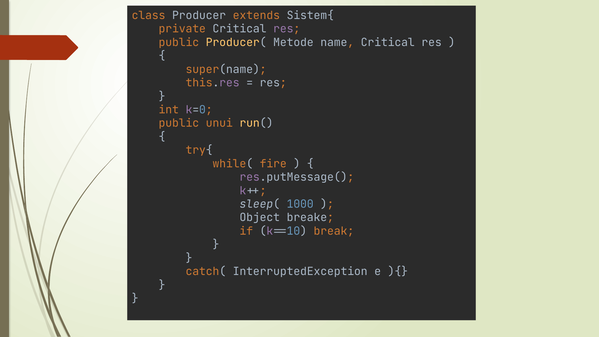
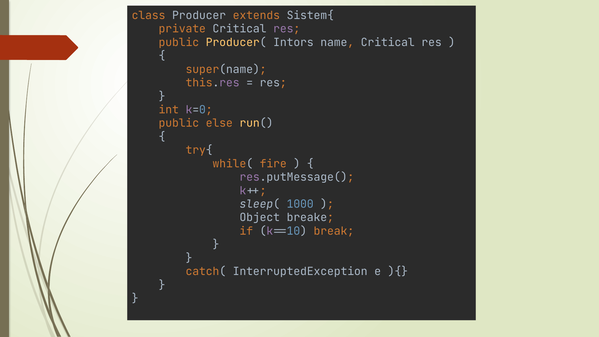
Metode: Metode -> Intors (293, 42)
unui: unui -> else (219, 123)
